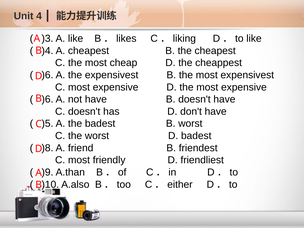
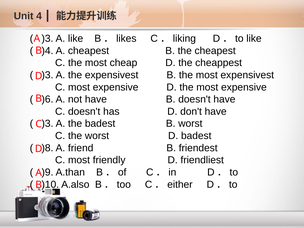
)6: )6 -> )3 (47, 75)
)5: )5 -> )3 (47, 124)
